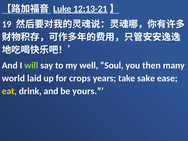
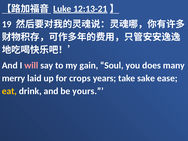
will colour: light green -> pink (31, 65)
well: well -> gain (89, 65)
then: then -> does (152, 65)
world: world -> merry (14, 78)
